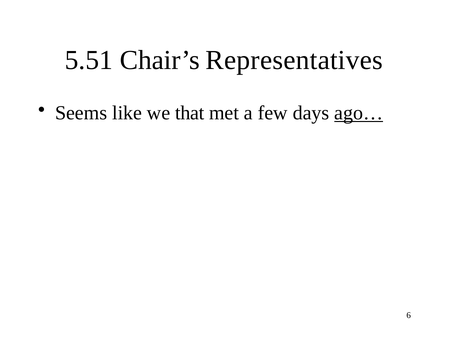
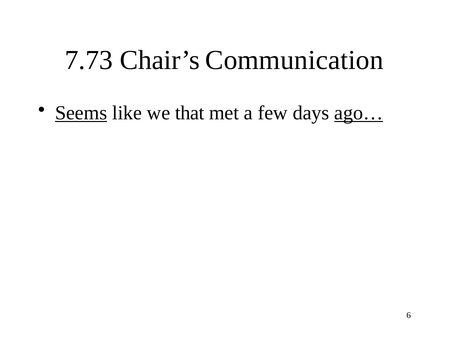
5.51: 5.51 -> 7.73 (89, 60)
Representatives: Representatives -> Communication (294, 60)
Seems underline: none -> present (81, 113)
